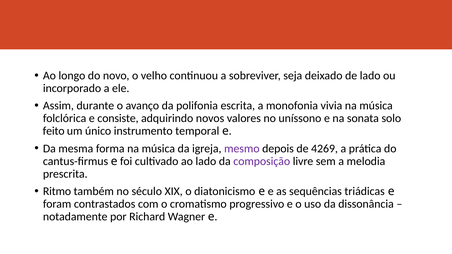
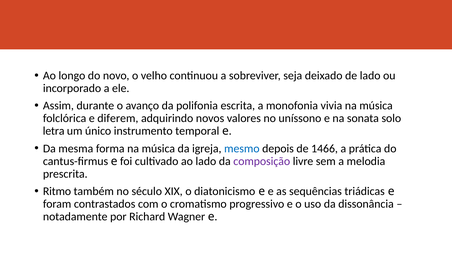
consiste: consiste -> diferem (118, 118)
feito: feito -> letra (54, 131)
mesmo colour: purple -> blue (242, 149)
4269: 4269 -> 1466 (325, 149)
